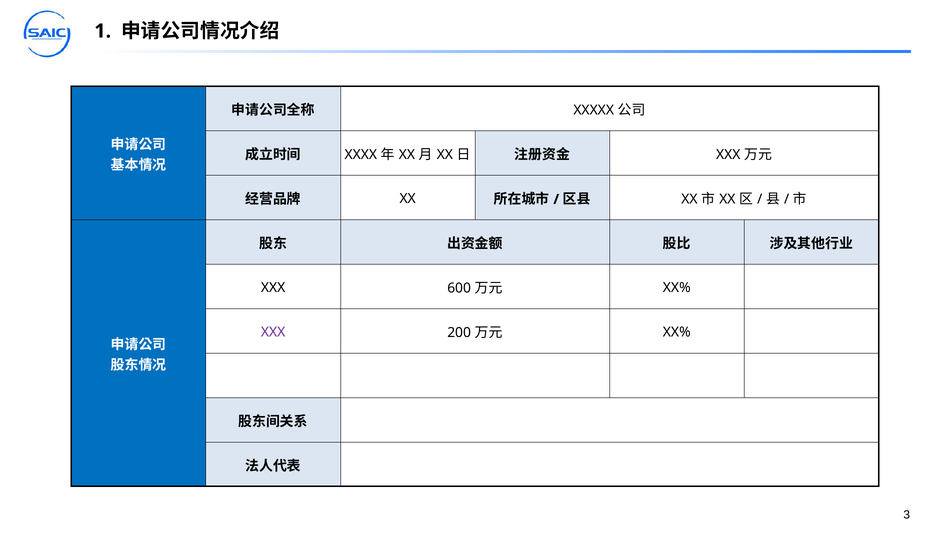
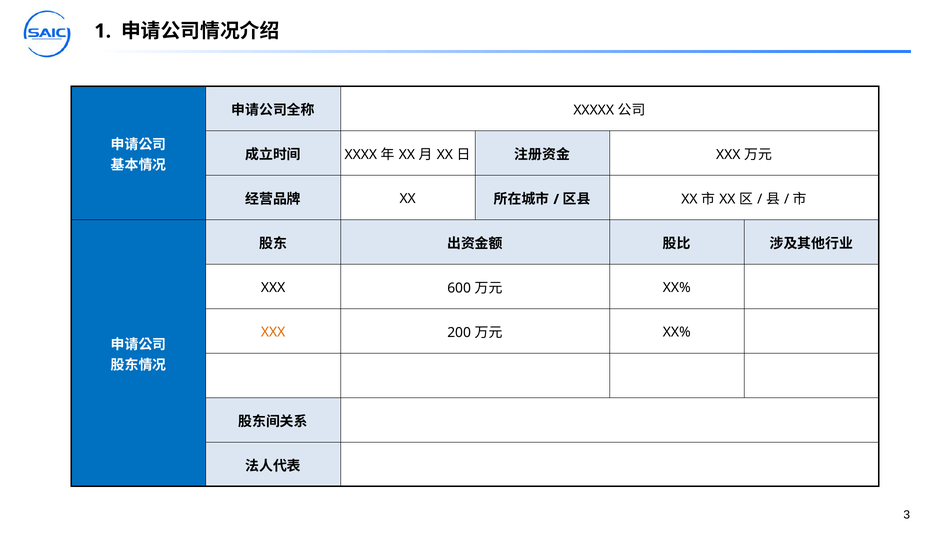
XXX colour: purple -> orange (273, 332)
